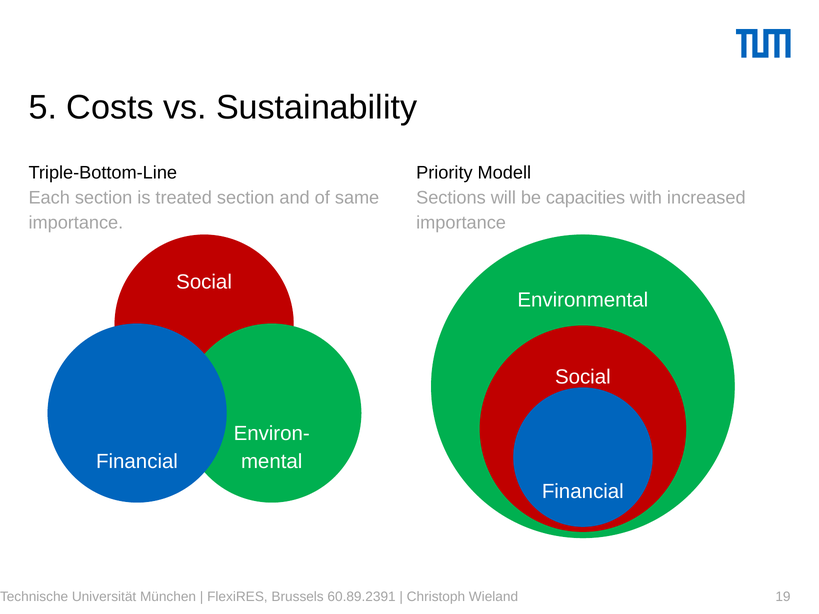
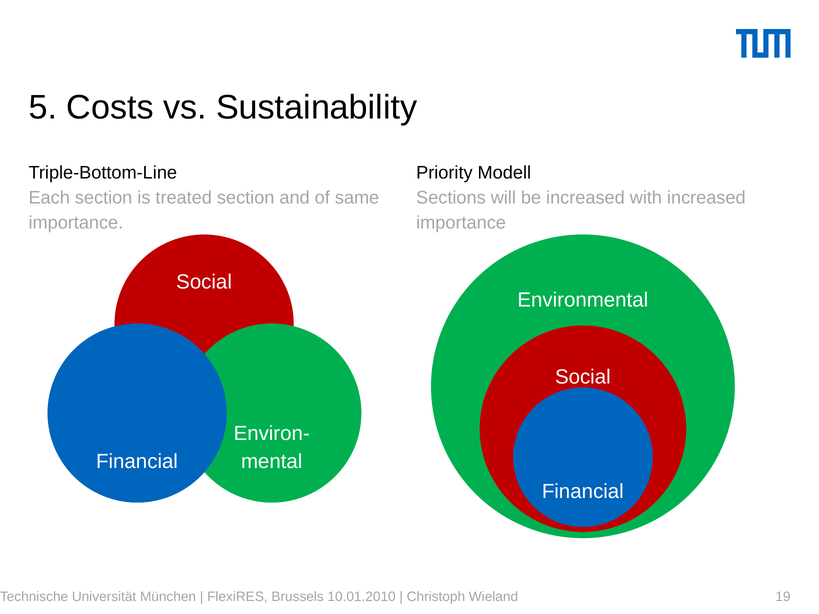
be capacities: capacities -> increased (585, 198)
60.89.2391: 60.89.2391 -> 10.01.2010 (362, 597)
